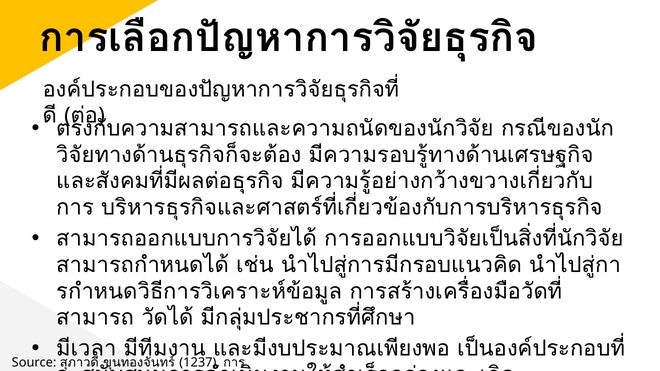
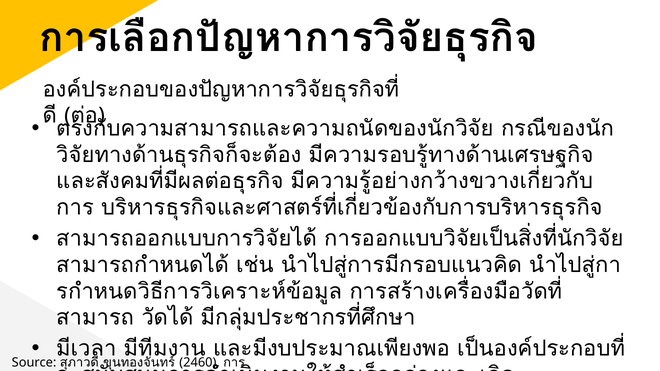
1237: 1237 -> 2460 (200, 363)
